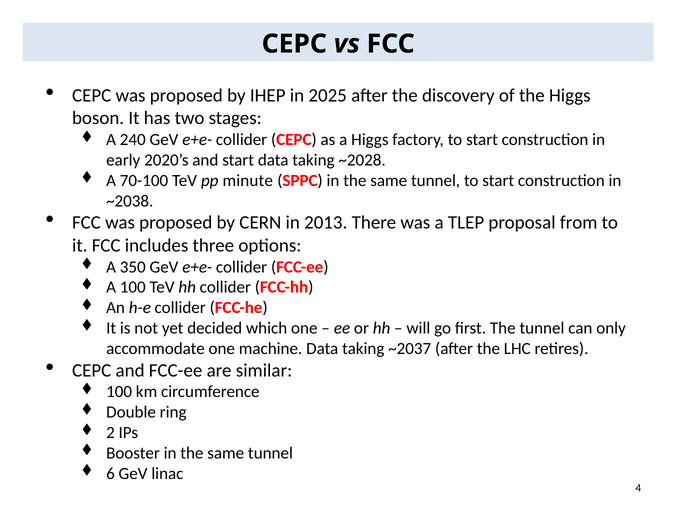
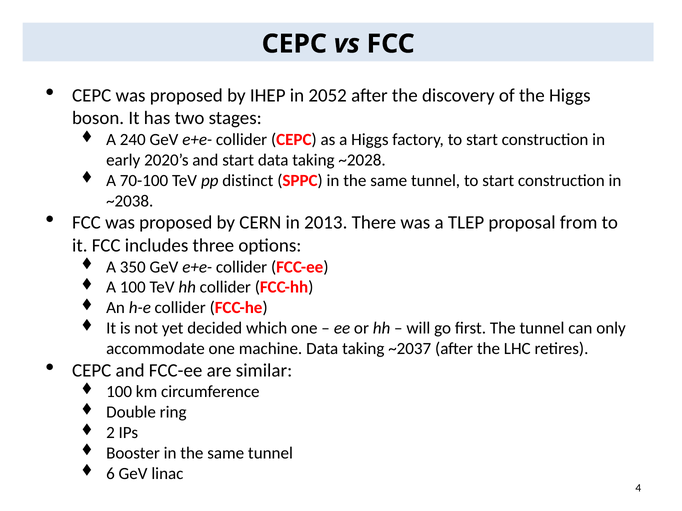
2025: 2025 -> 2052 (328, 96)
minute: minute -> distinct (248, 181)
